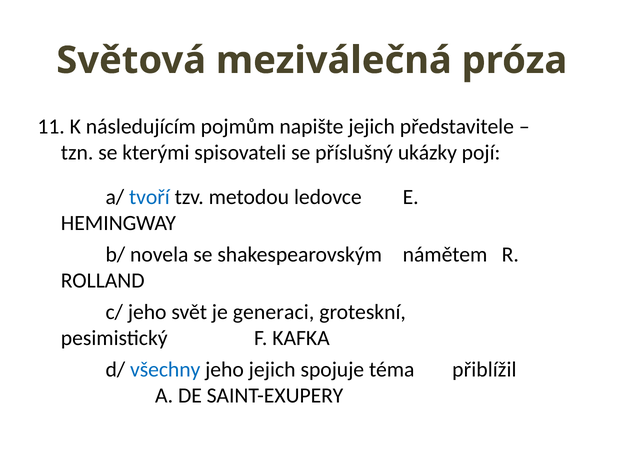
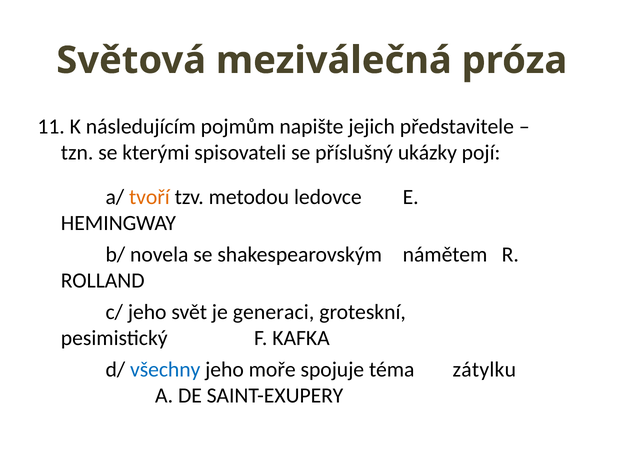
tvoří colour: blue -> orange (149, 197)
jeho jejich: jejich -> moře (272, 369)
přiblížil: přiblížil -> zátylku (484, 369)
